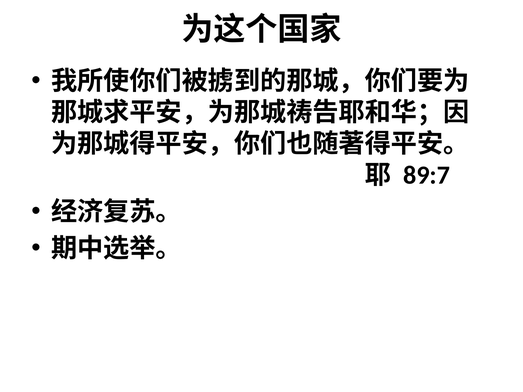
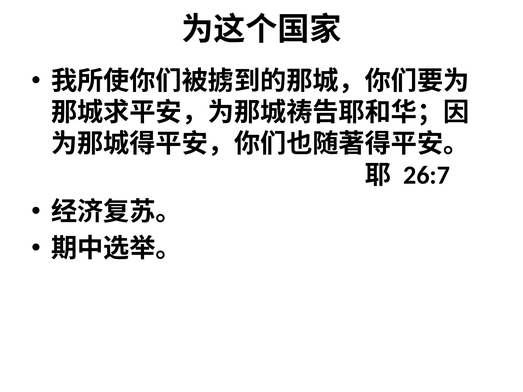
89:7: 89:7 -> 26:7 (427, 175)
